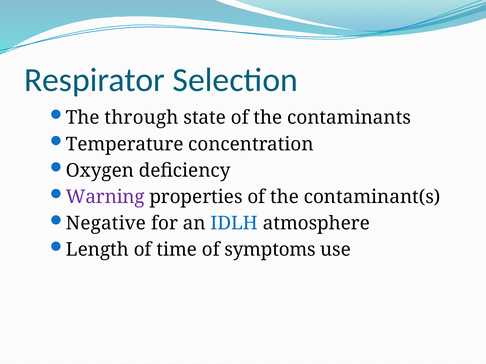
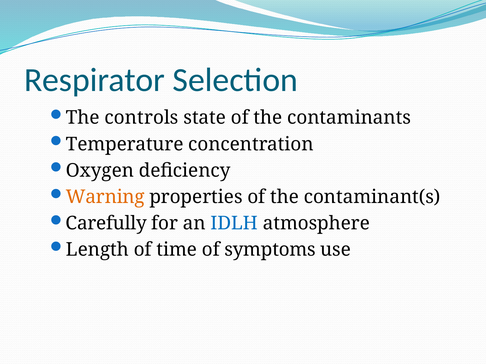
through: through -> controls (142, 118)
Warning colour: purple -> orange (105, 197)
Negative: Negative -> Carefully (106, 224)
